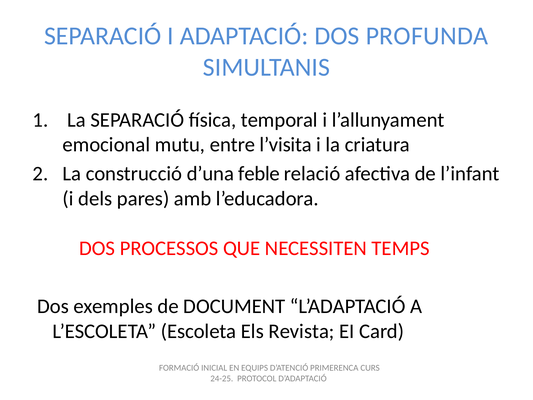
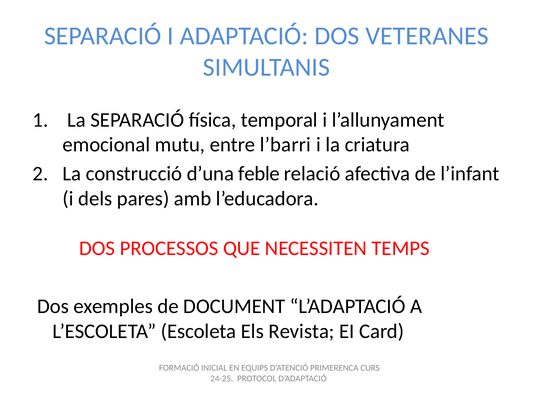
PROFUNDA: PROFUNDA -> VETERANES (427, 36)
l’visita: l’visita -> l’barri (285, 145)
